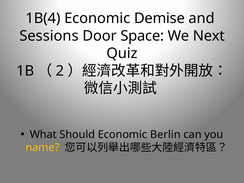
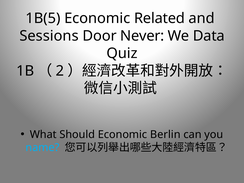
1B(4: 1B(4 -> 1B(5 (43, 18)
Demise: Demise -> Related (159, 18)
Space: Space -> Never (142, 36)
Next: Next -> Data (209, 36)
name colour: yellow -> light blue (42, 148)
